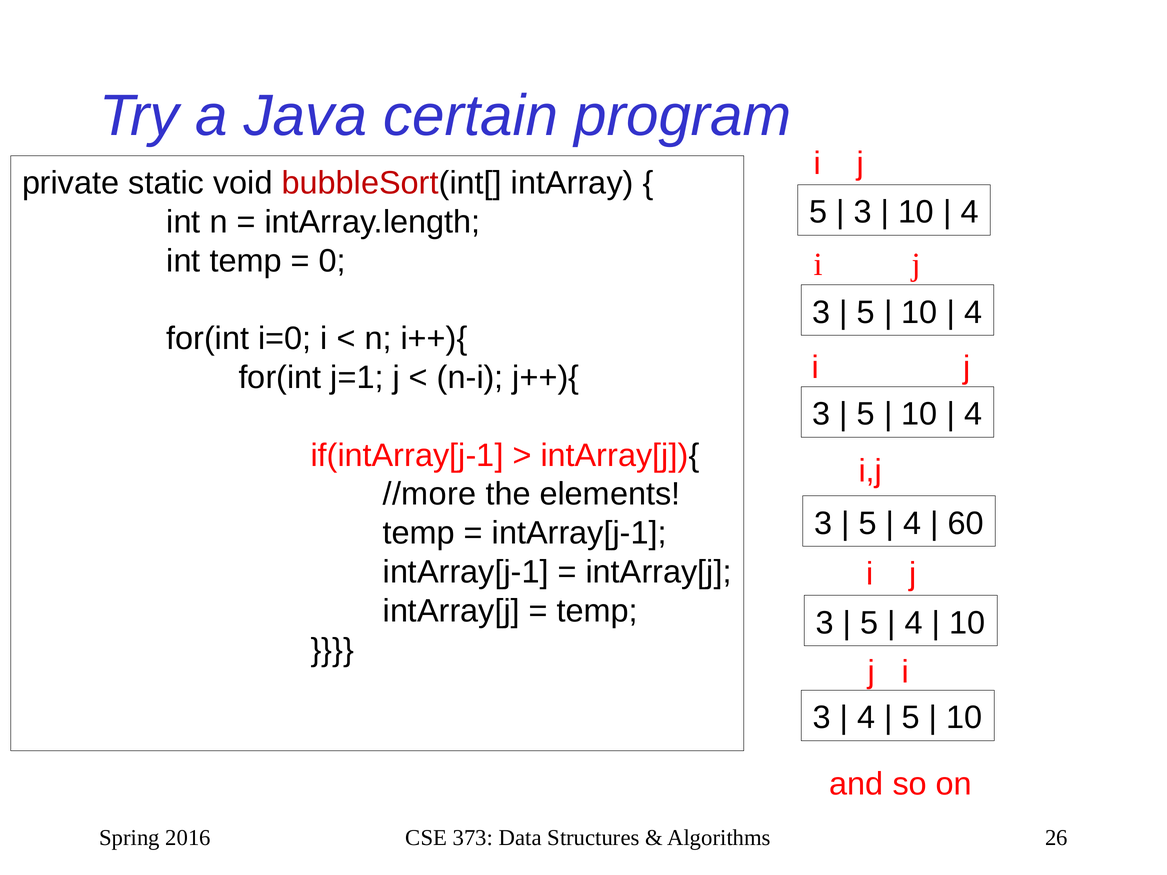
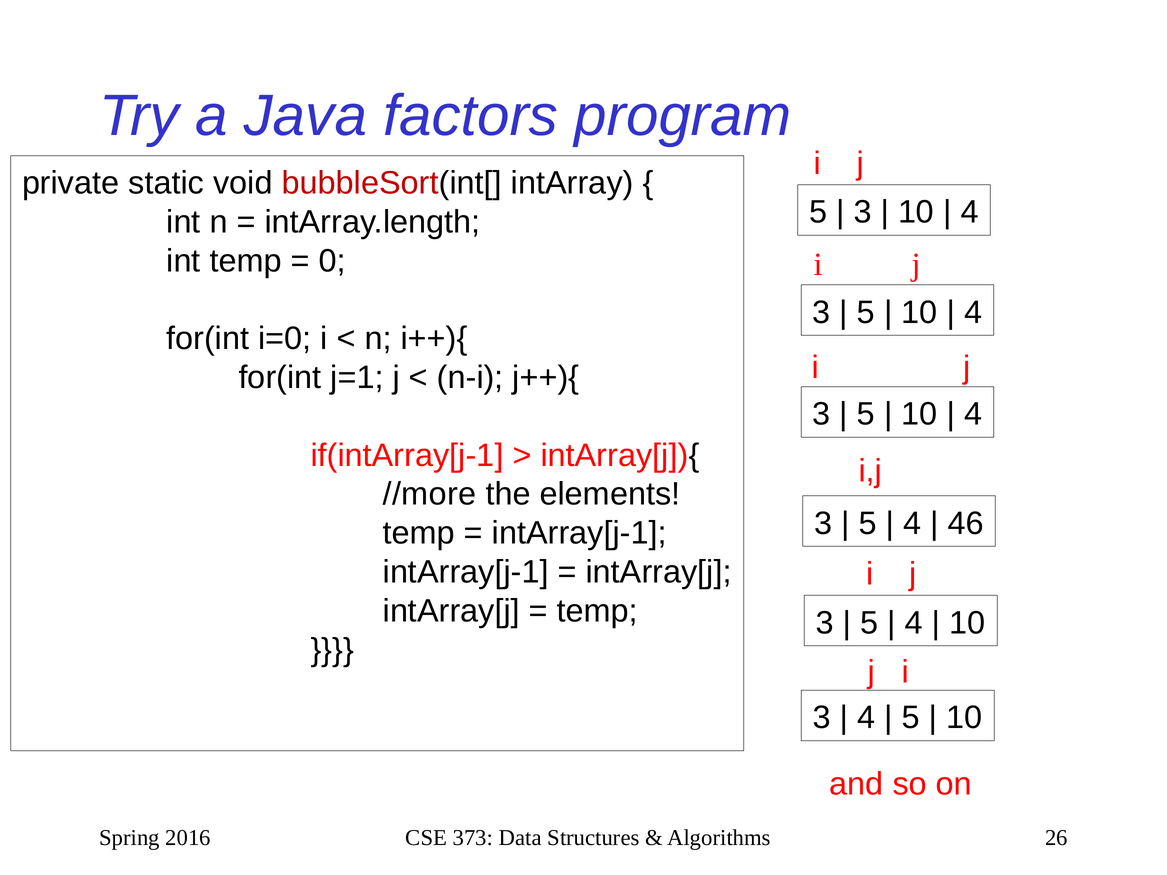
certain: certain -> factors (471, 116)
60: 60 -> 46 (966, 523)
